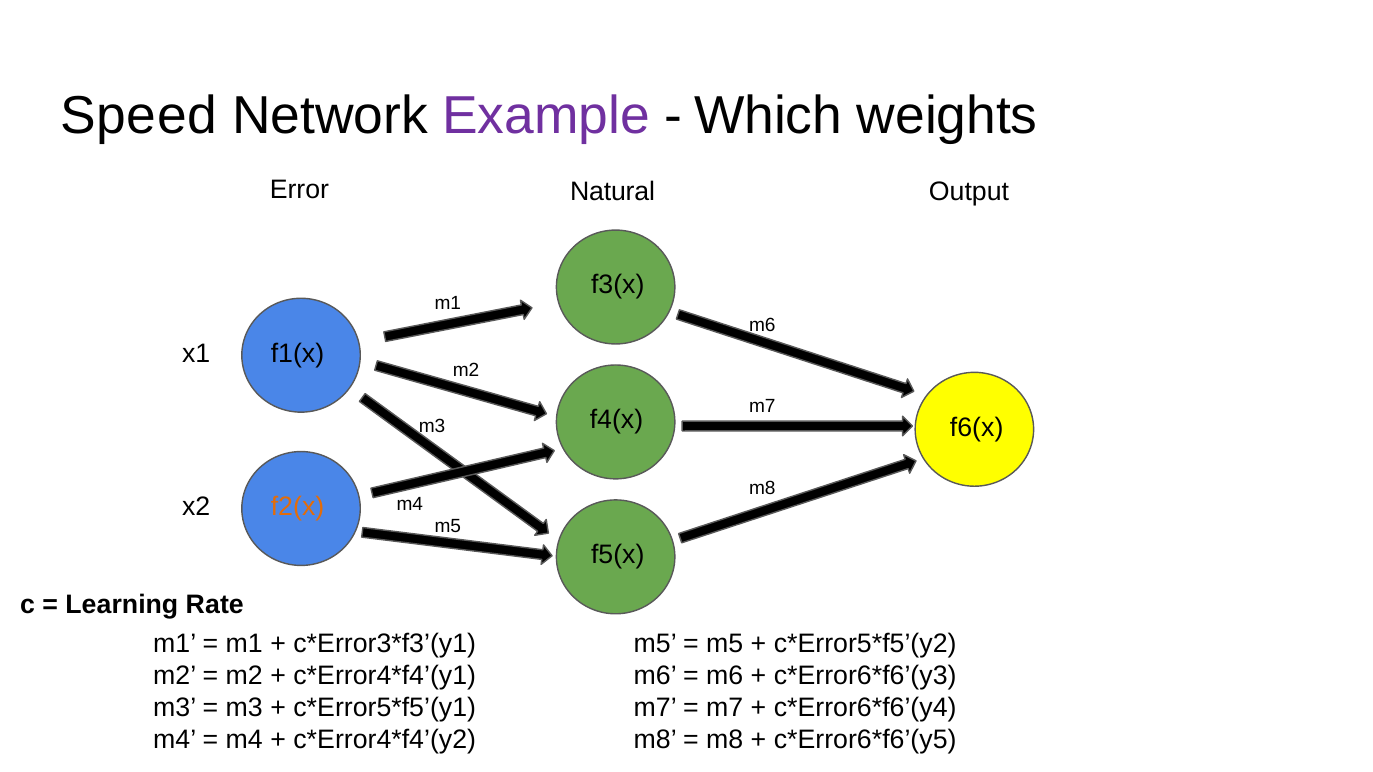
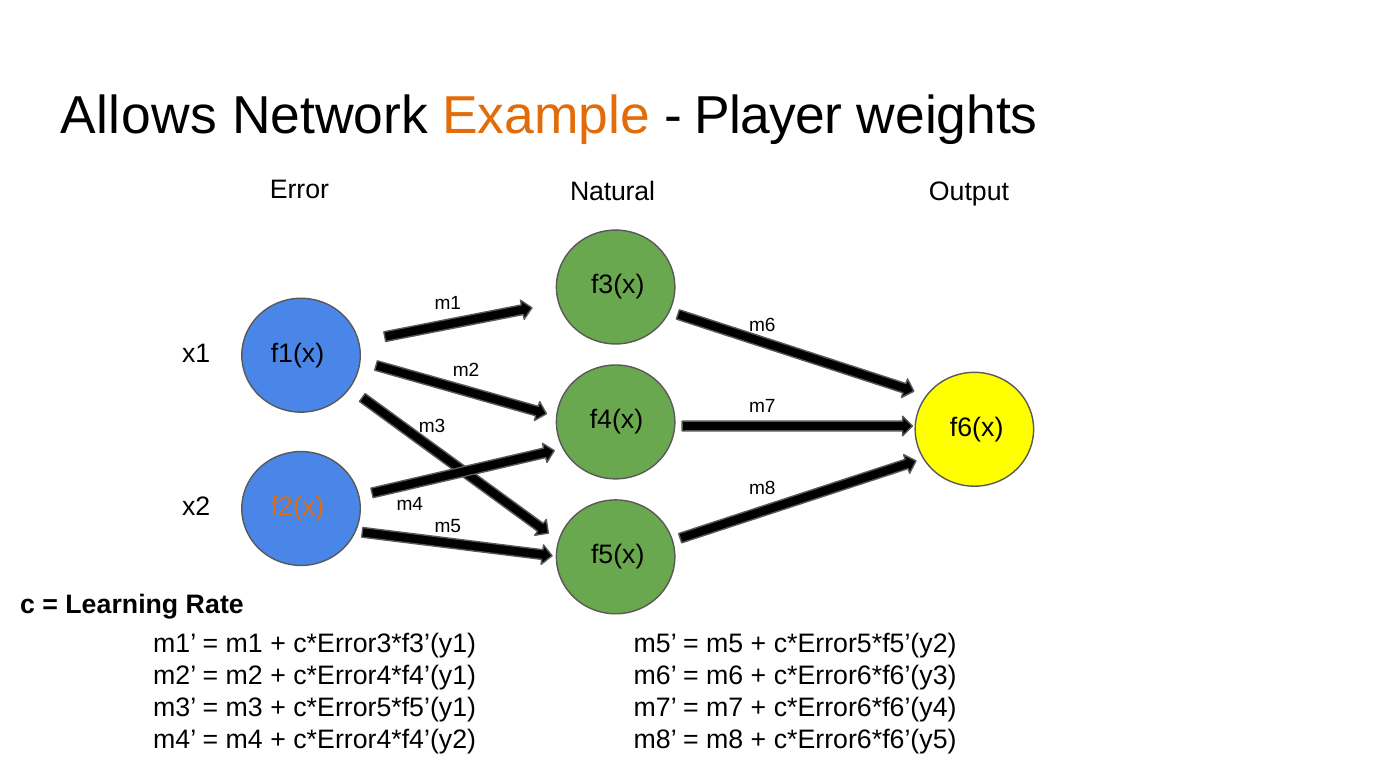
Speed: Speed -> Allows (139, 116)
Example colour: purple -> orange (546, 116)
Which: Which -> Player (768, 116)
